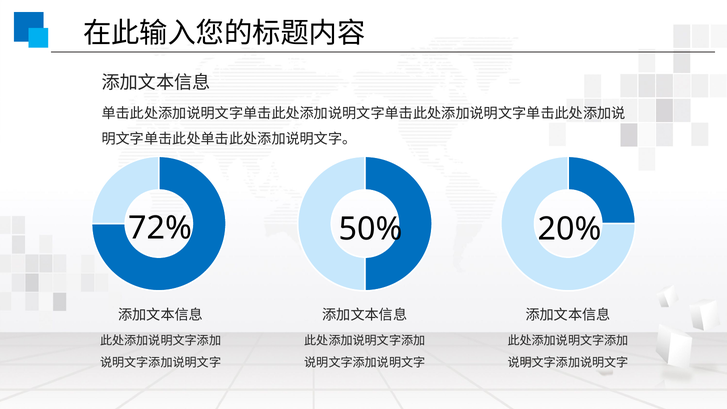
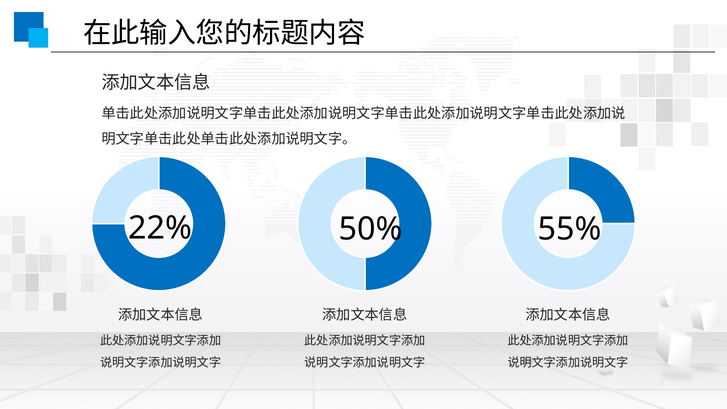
72%: 72% -> 22% (160, 228)
20%: 20% -> 55% (570, 229)
